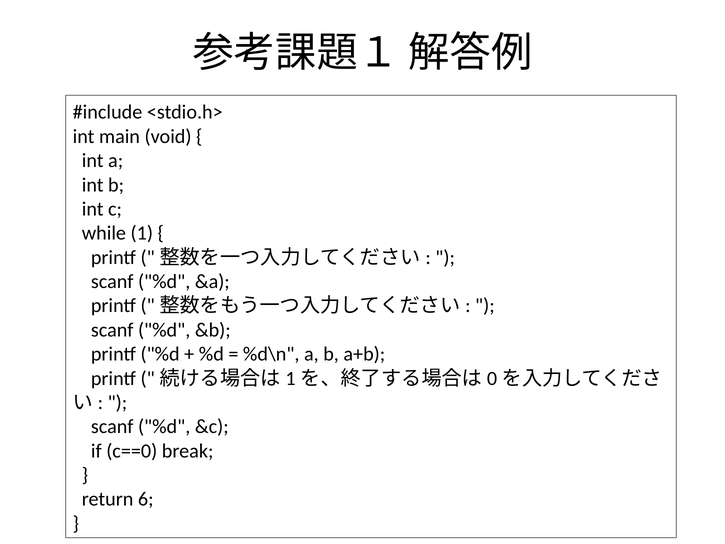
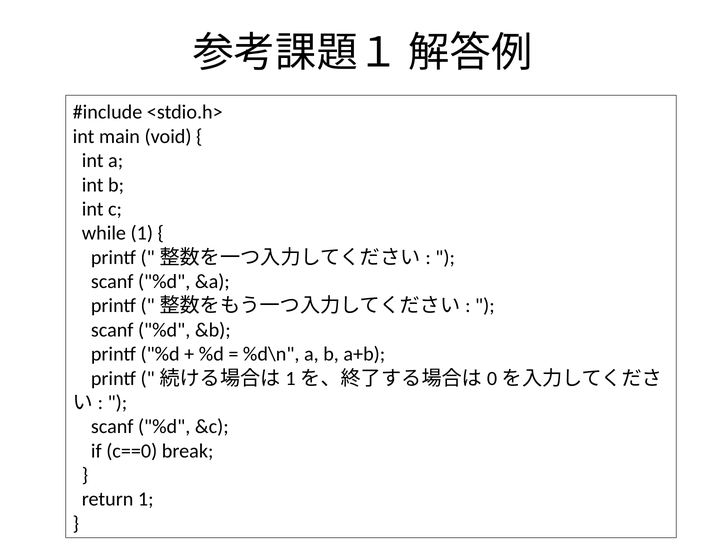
return 6: 6 -> 1 (146, 499)
